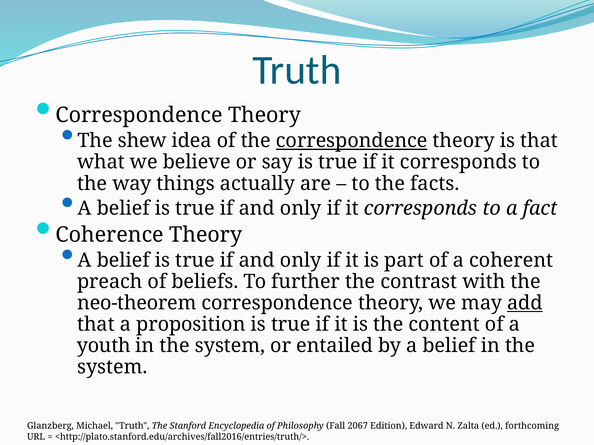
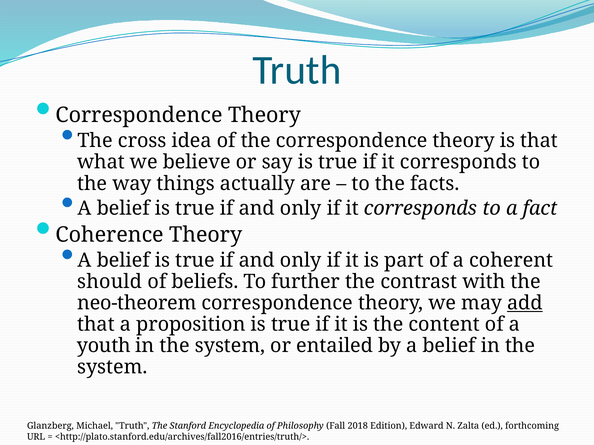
shew: shew -> cross (142, 141)
correspondence underline: present -> none (352, 141)
preach: preach -> should (110, 282)
2067: 2067 -> 2018 (358, 426)
